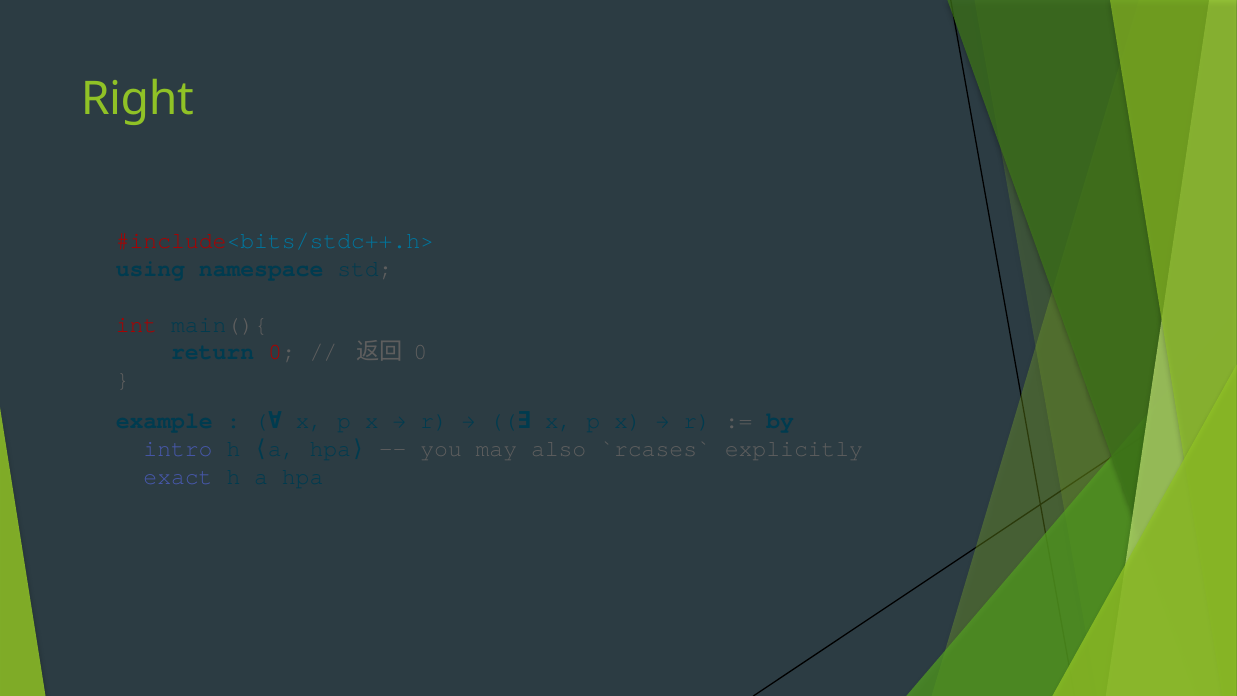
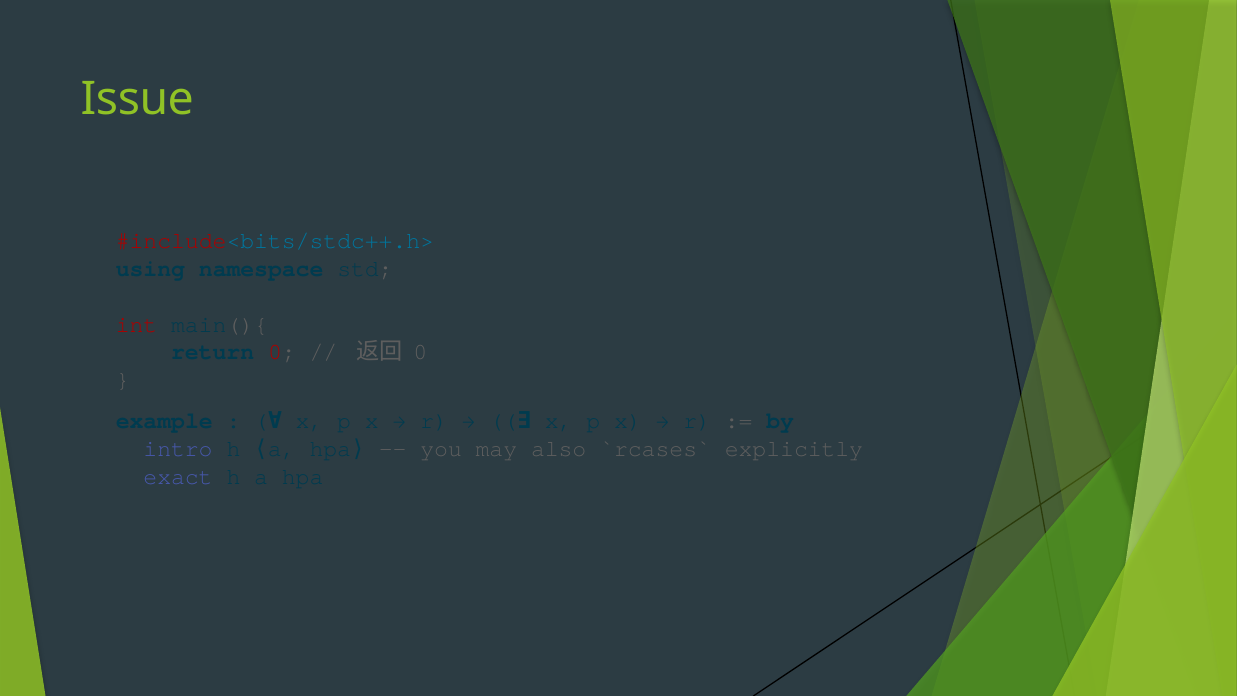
Right: Right -> Issue (137, 99)
